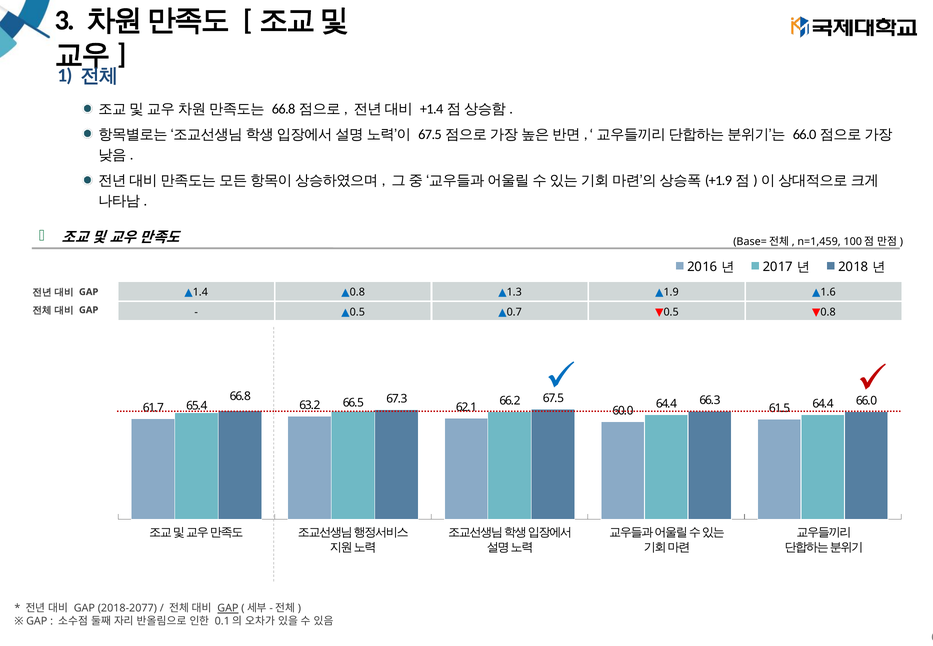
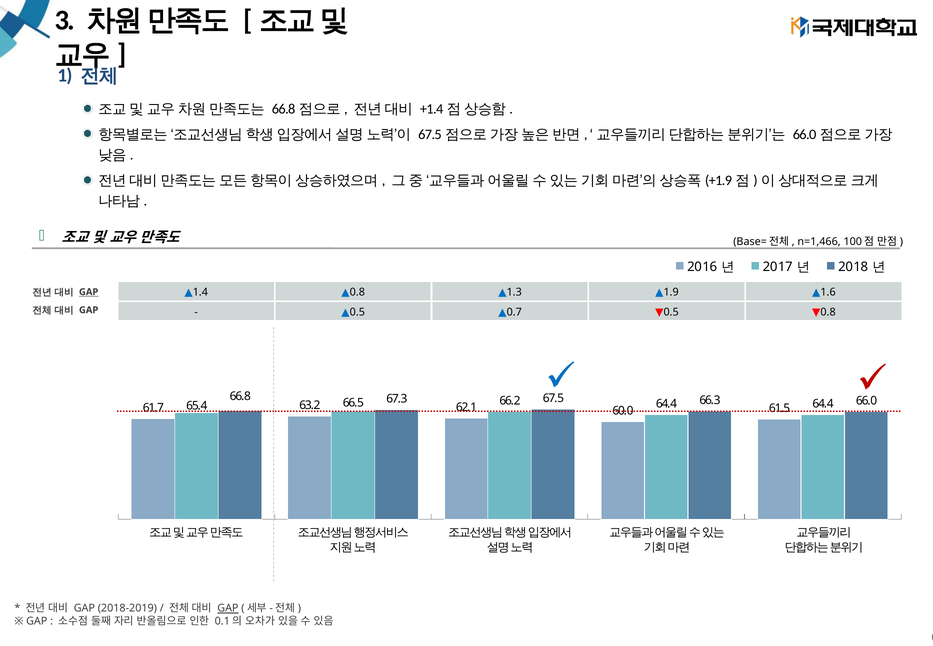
n=1,459: n=1,459 -> n=1,466 (819, 242)
GAP underline: none -> present (89, 292)
2018-2077: 2018-2077 -> 2018-2019 (127, 608)
